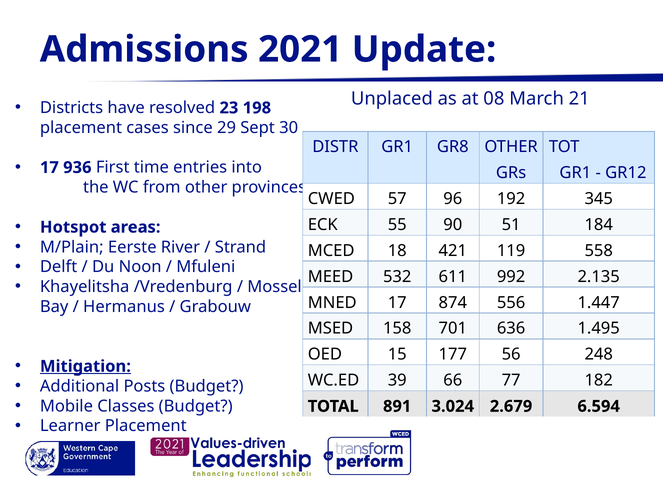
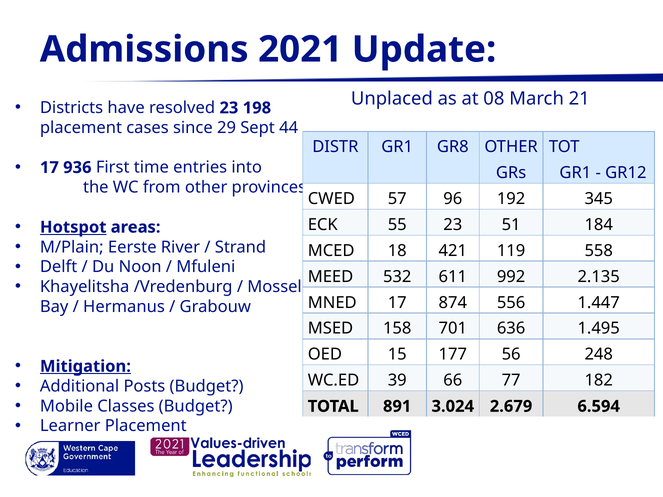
30: 30 -> 44 (289, 128)
Hotspot underline: none -> present (73, 227)
55 90: 90 -> 23 (453, 225)
